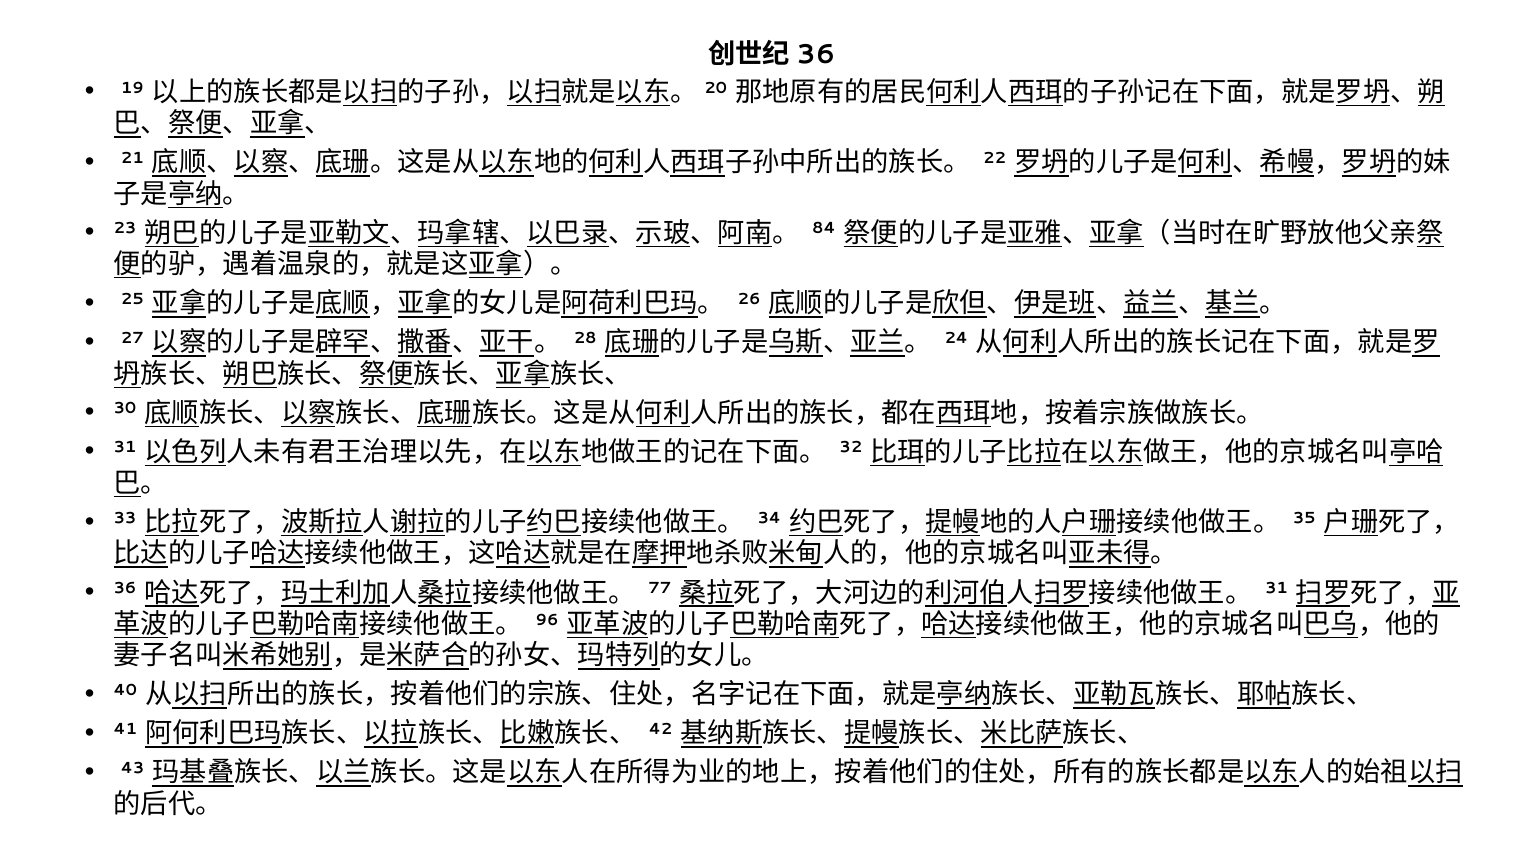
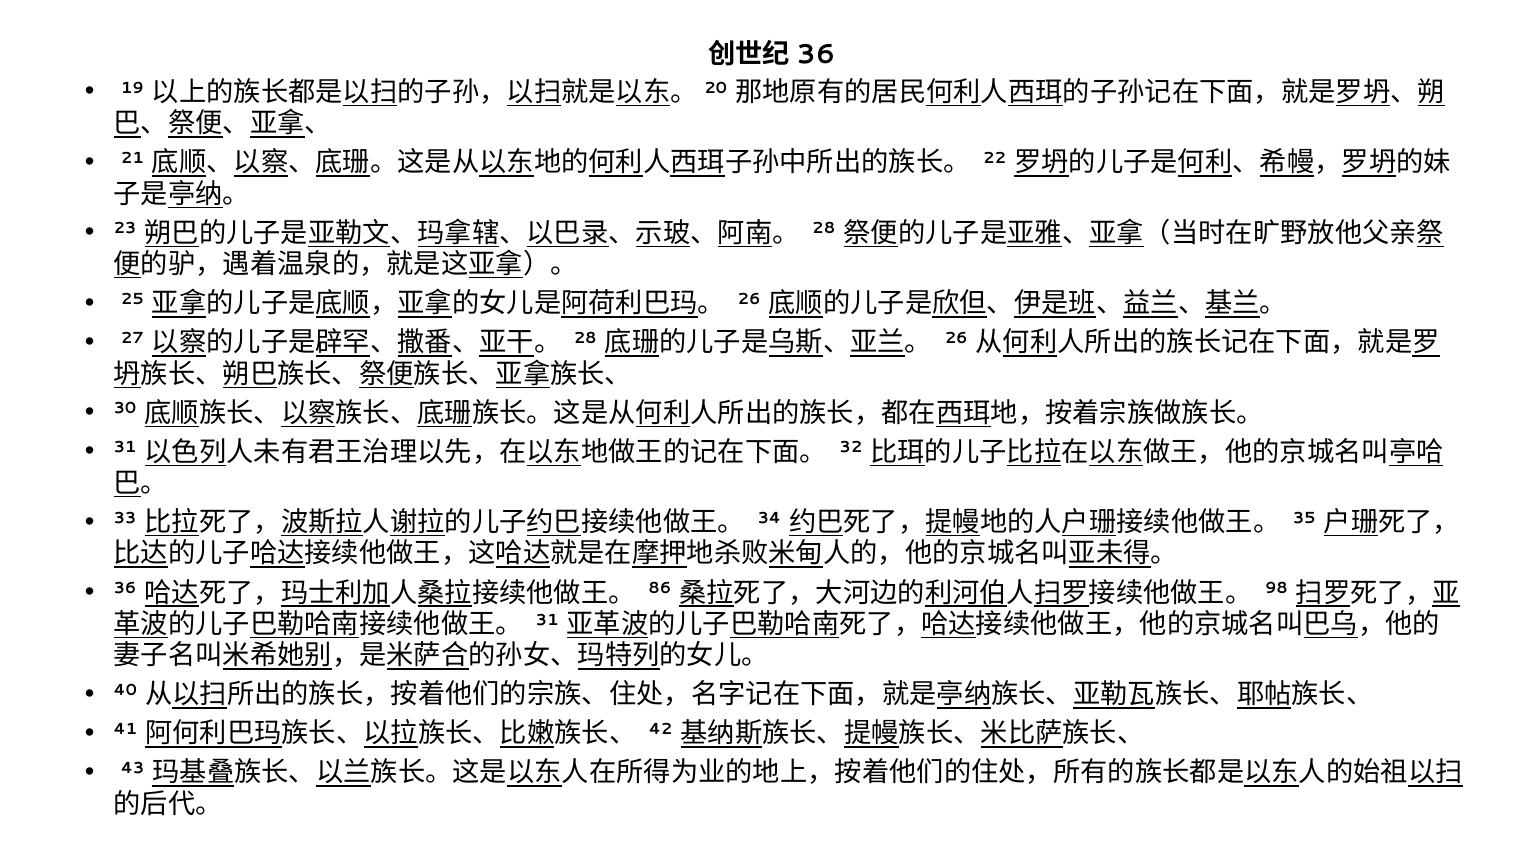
84: 84 -> 28 (824, 229)
24: 24 -> 26 (956, 338)
77: 77 -> 86 (660, 589)
31: 31 -> 98 (1276, 589)
96: 96 -> 31 (547, 620)
